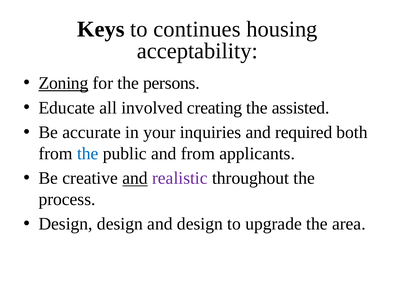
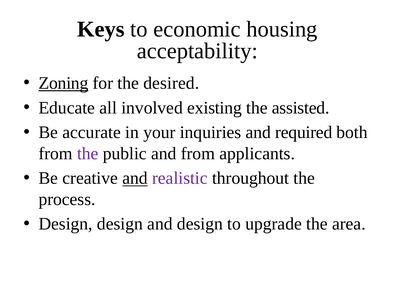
continues: continues -> economic (197, 29)
persons: persons -> desired (171, 83)
creating: creating -> existing (215, 107)
the colour: blue -> purple (88, 153)
